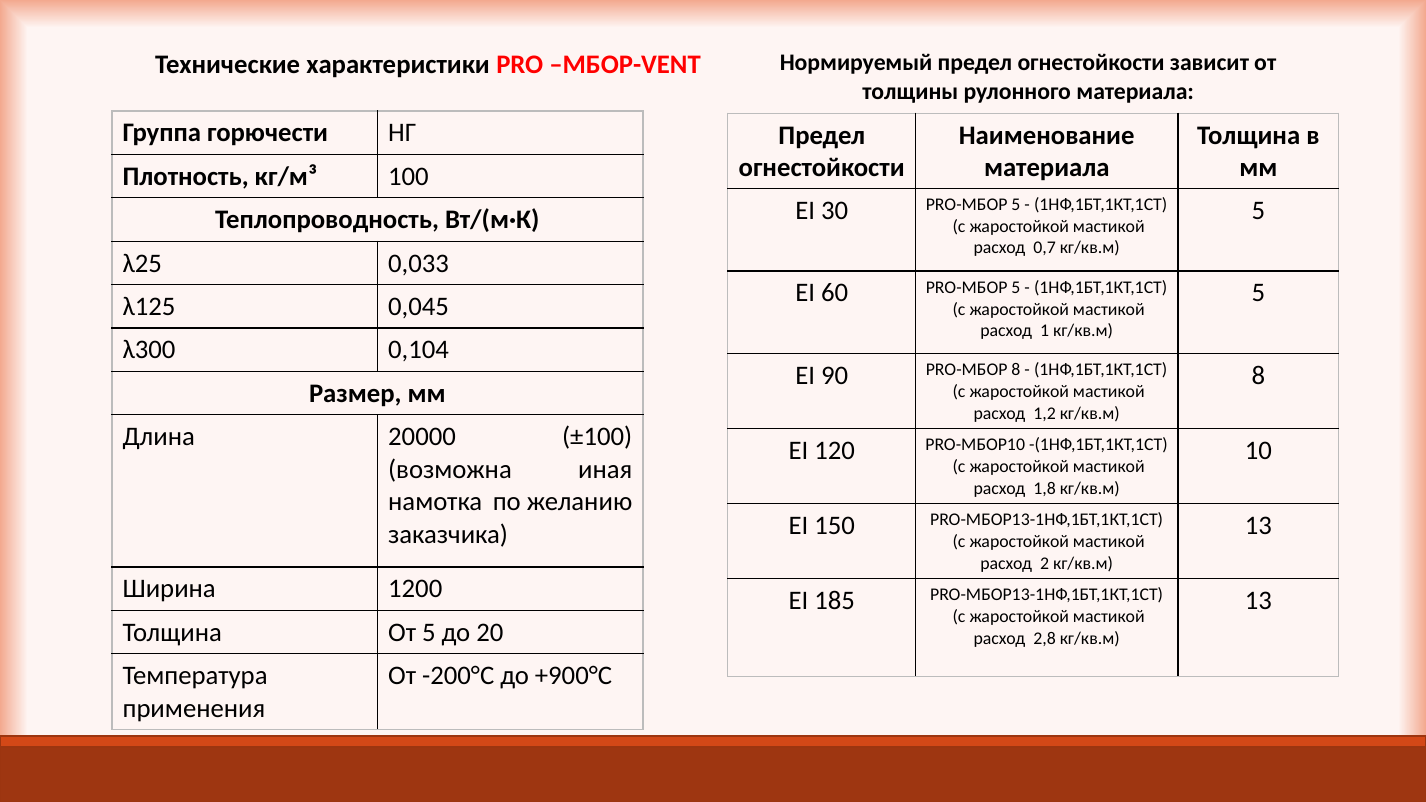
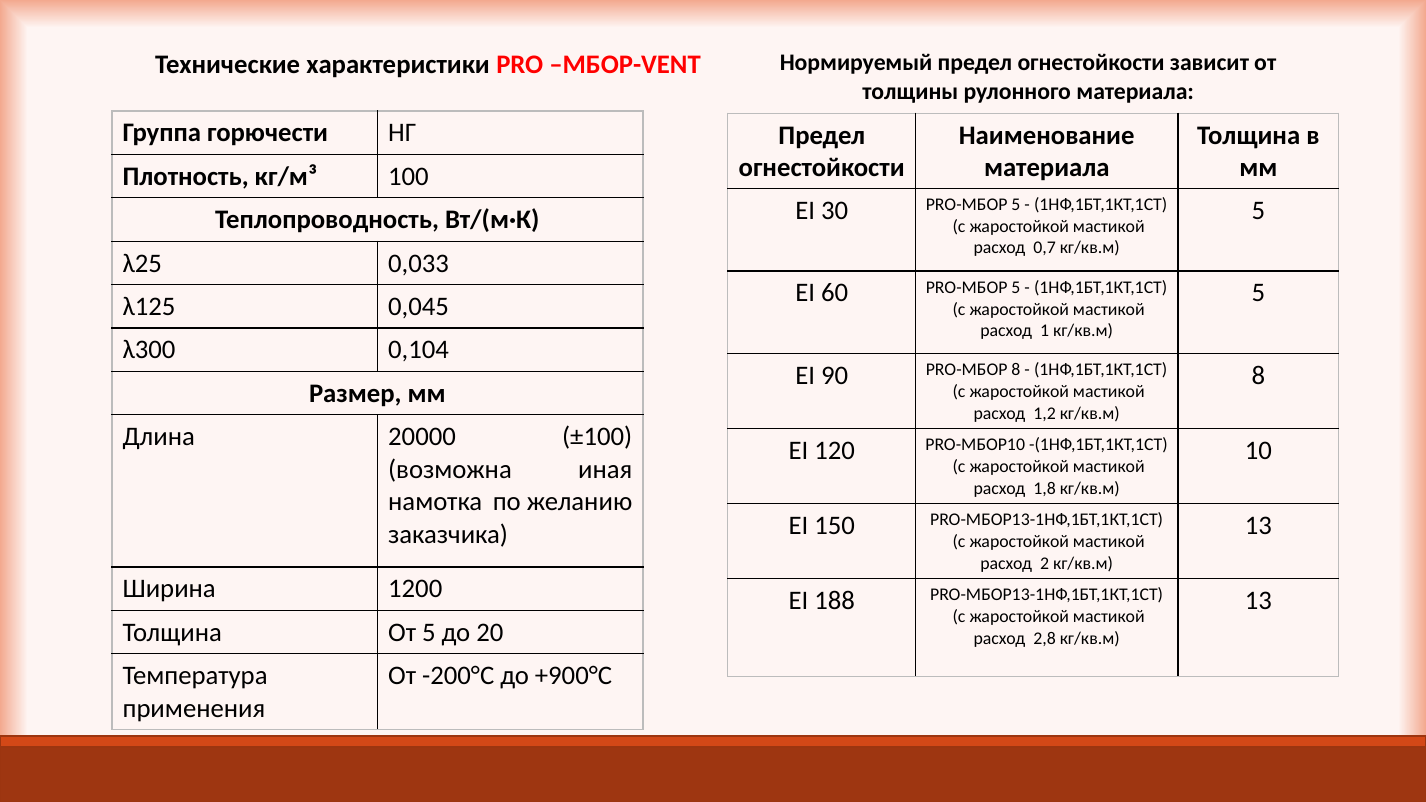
185: 185 -> 188 (835, 600)
